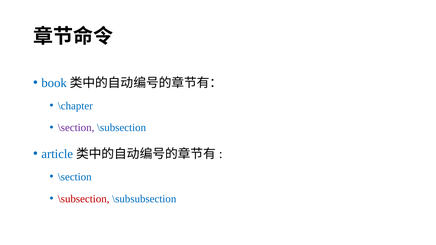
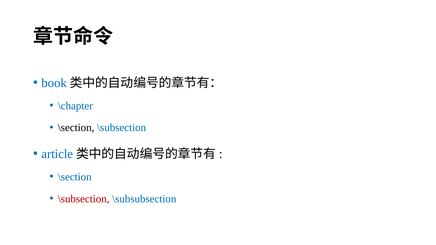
\section colour: purple -> black (76, 128)
